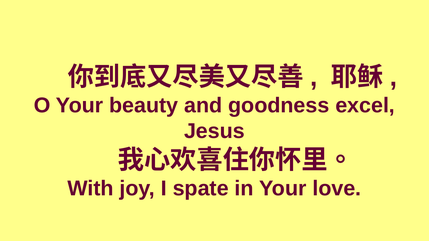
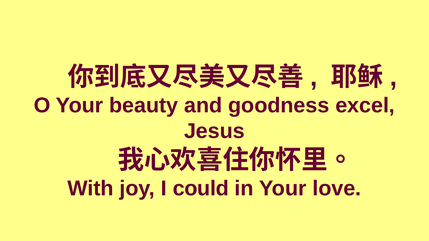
spate: spate -> could (201, 189)
